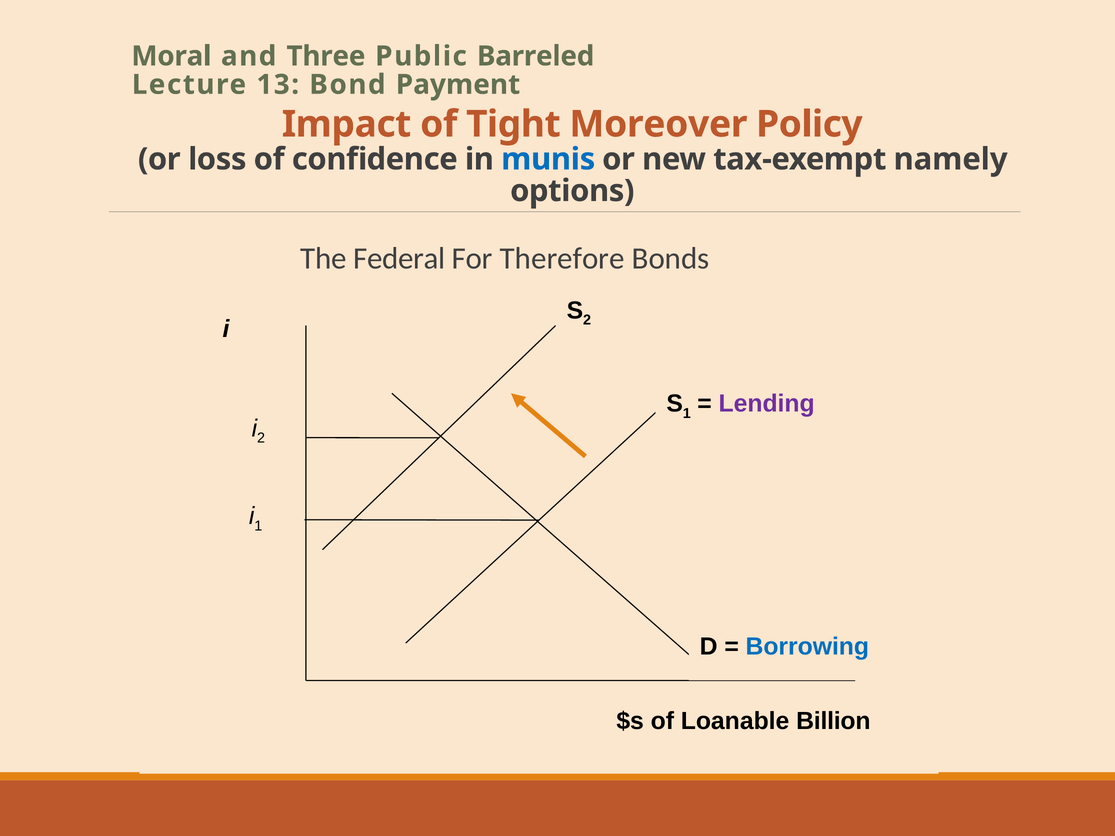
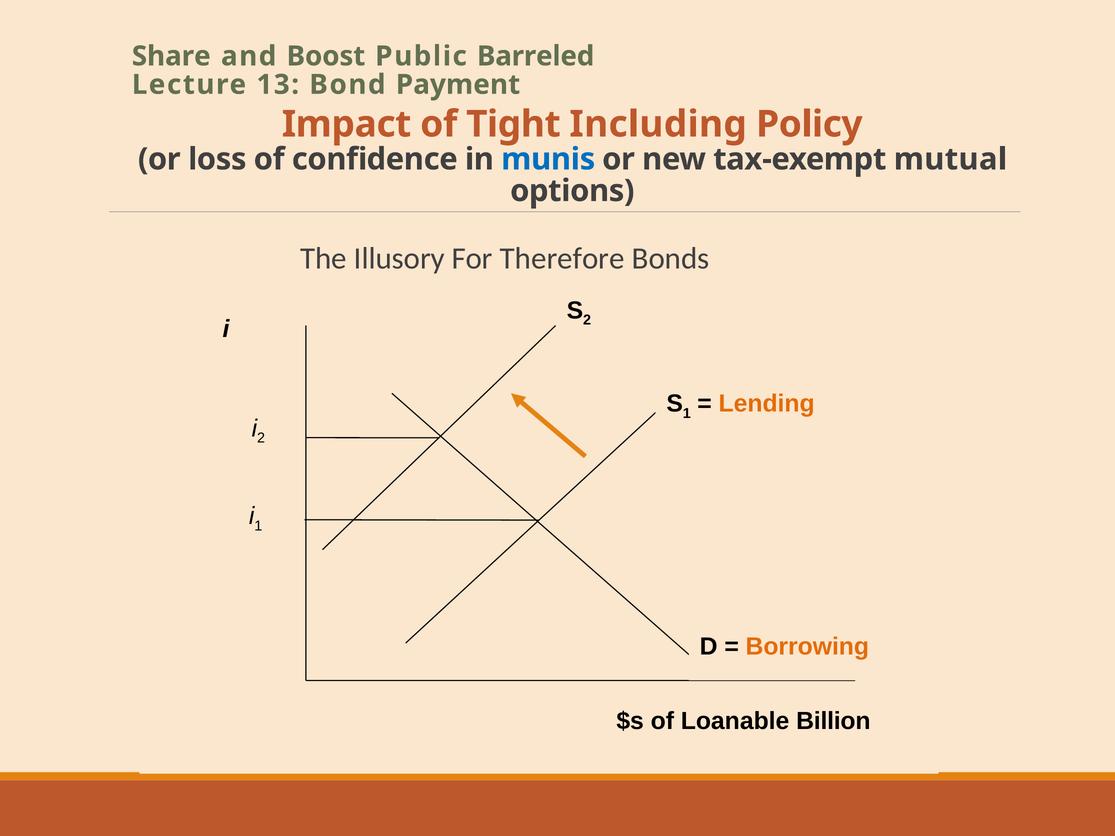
Moral: Moral -> Share (171, 56)
Three: Three -> Boost (326, 56)
Moreover: Moreover -> Including (658, 124)
namely: namely -> mutual (950, 159)
Federal: Federal -> Illusory (399, 259)
Lending colour: purple -> orange (767, 404)
Borrowing colour: blue -> orange (807, 647)
